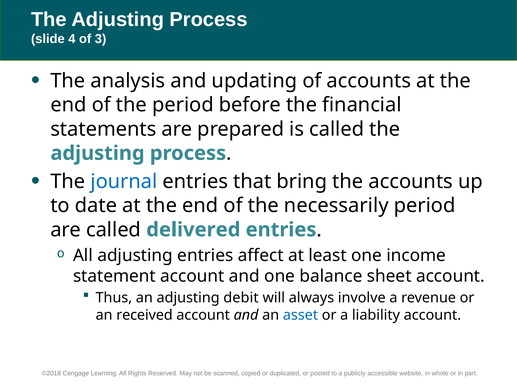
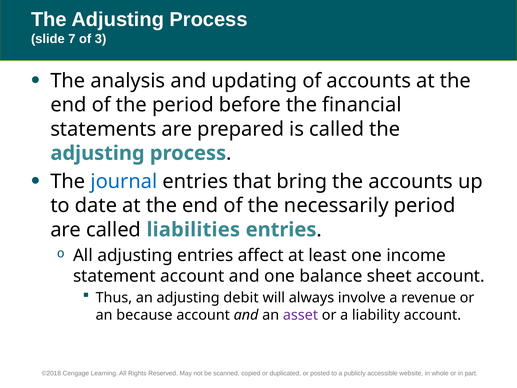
4: 4 -> 7 (72, 39)
delivered: delivered -> liabilities (193, 230)
received: received -> because (144, 315)
asset colour: blue -> purple (300, 315)
